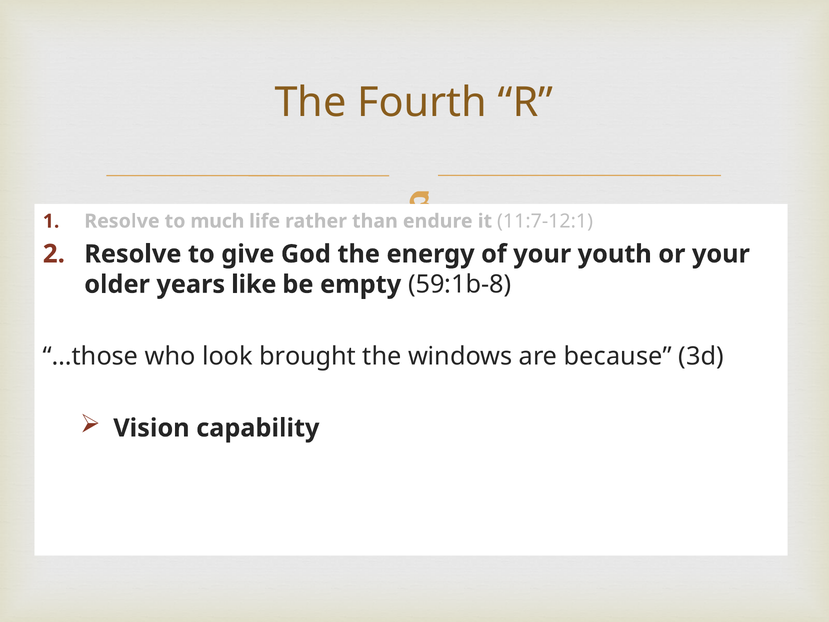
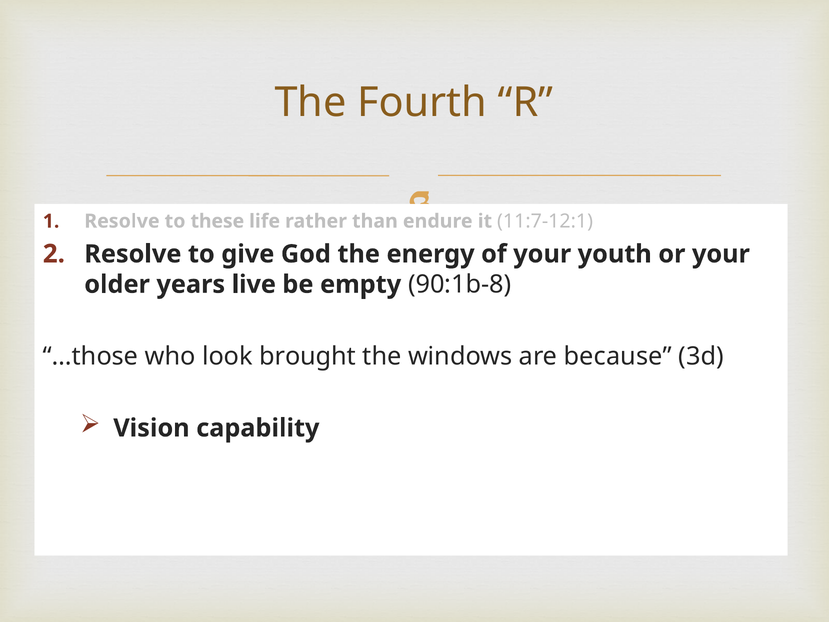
much: much -> these (217, 221)
like: like -> live (254, 284)
59:1b-8: 59:1b-8 -> 90:1b-8 (460, 284)
